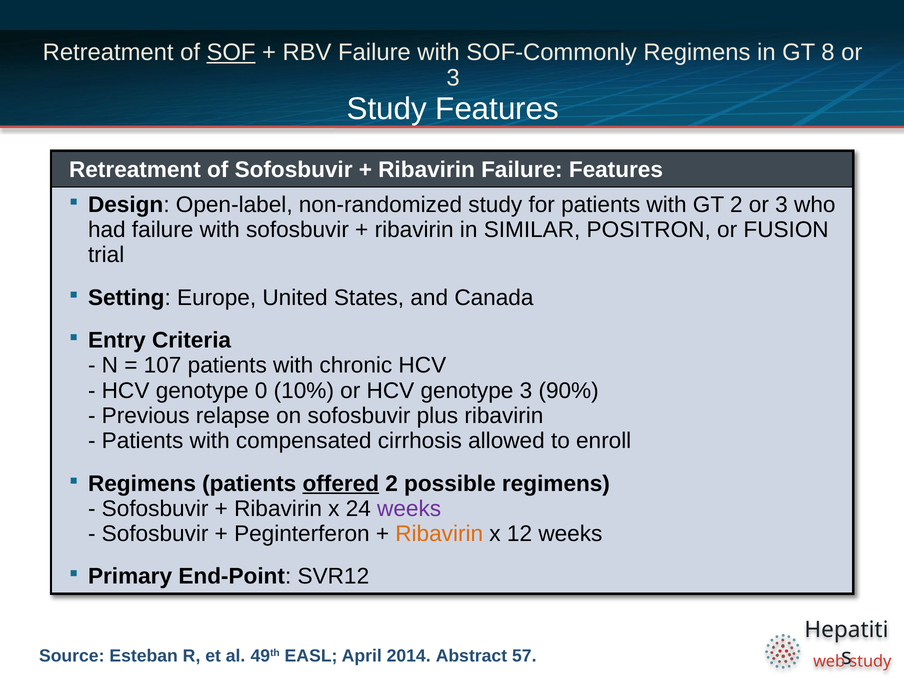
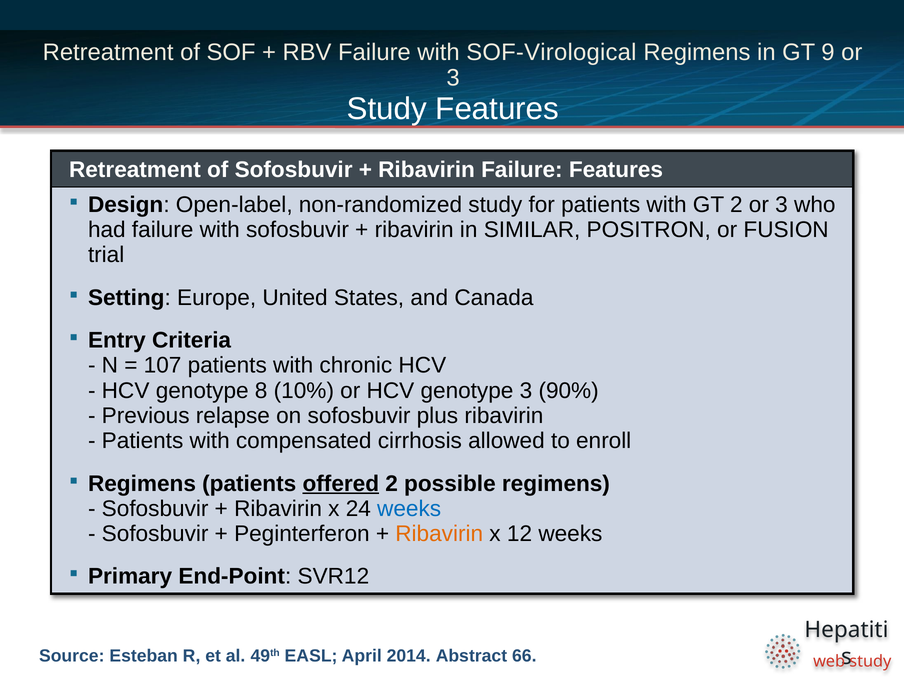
SOF underline: present -> none (231, 52)
SOF-Commonly: SOF-Commonly -> SOF-Virological (551, 52)
8: 8 -> 9 (828, 52)
0: 0 -> 8 (261, 391)
weeks colour: purple -> blue (409, 509)
57: 57 -> 66 (524, 656)
